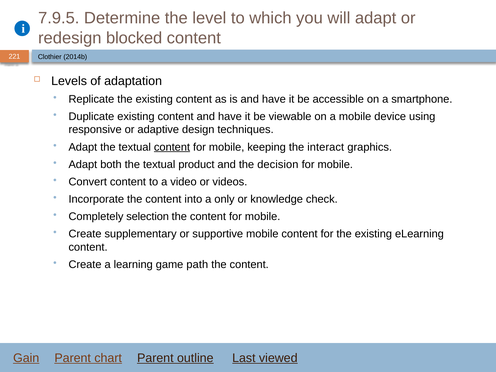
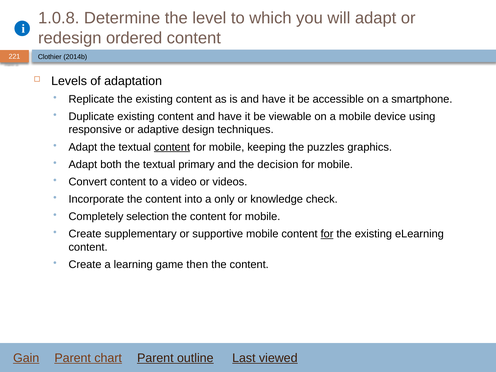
7.9.5: 7.9.5 -> 1.0.8 (59, 18)
blocked: blocked -> ordered (134, 38)
interact: interact -> puzzles (326, 147)
product: product -> primary (196, 164)
for underline: none -> present (327, 234)
path: path -> then (197, 264)
